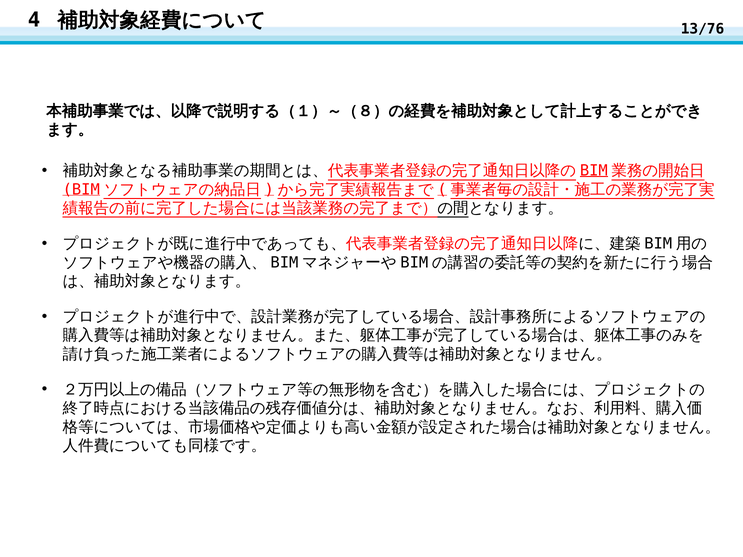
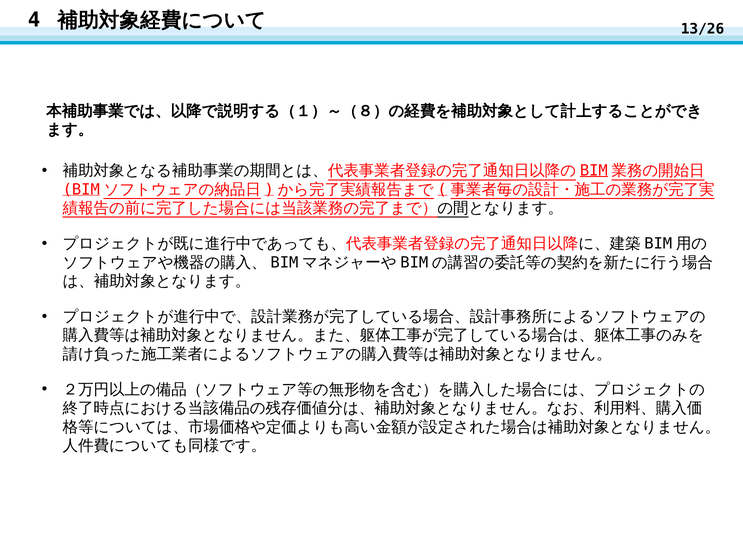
13/76: 13/76 -> 13/26 (703, 29)
